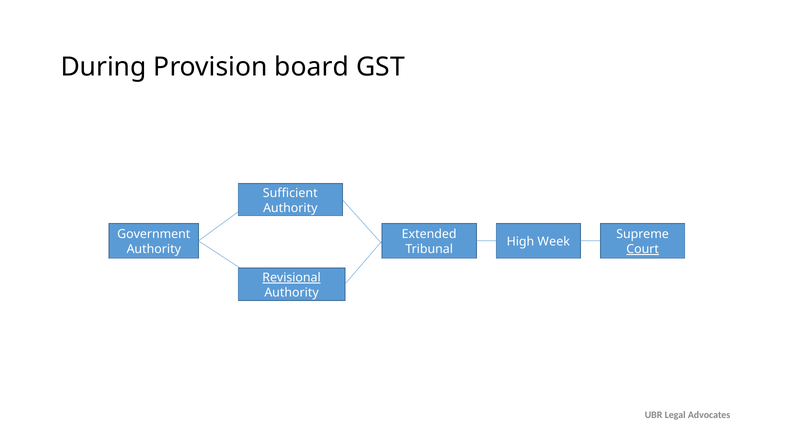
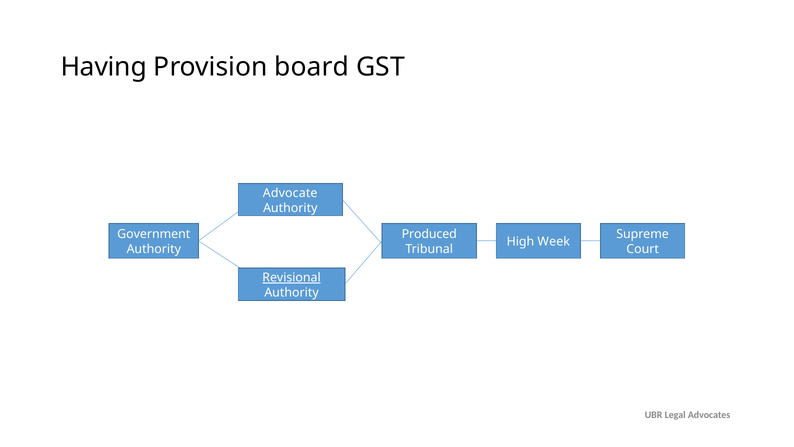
During: During -> Having (104, 67)
Sufficient: Sufficient -> Advocate (290, 193)
Extended: Extended -> Produced (429, 234)
Court underline: present -> none (643, 249)
